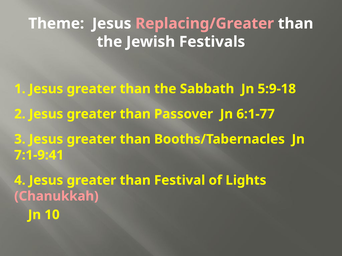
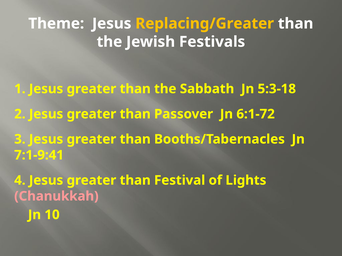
Replacing/Greater colour: pink -> yellow (205, 24)
5:9-18: 5:9-18 -> 5:3-18 (277, 89)
6:1-77: 6:1-77 -> 6:1-72 (256, 114)
